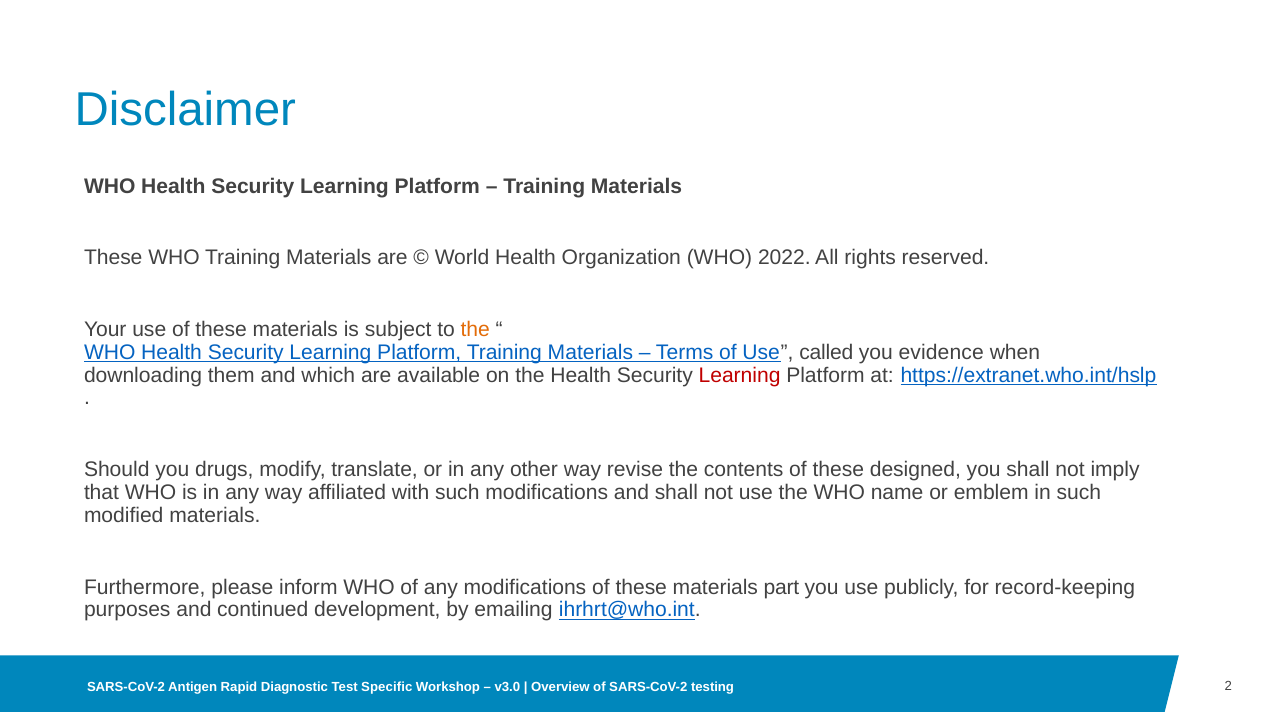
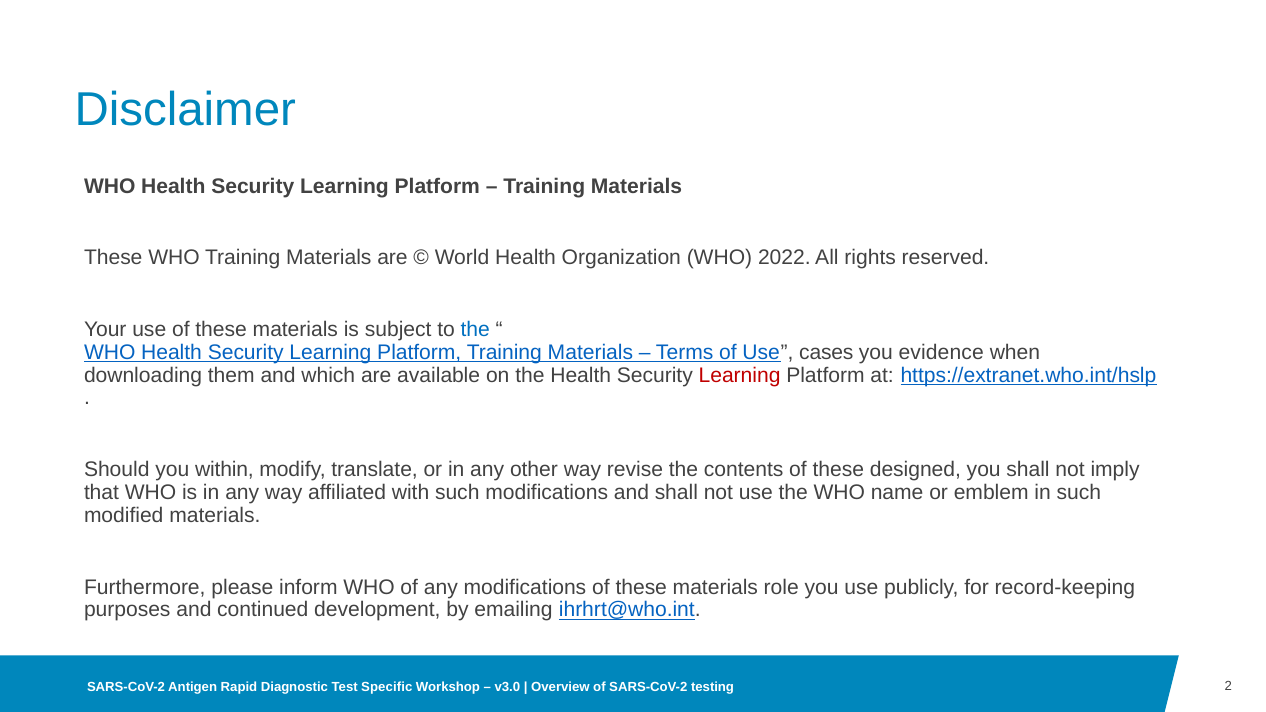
the colour: orange -> blue (475, 330)
called: called -> cases (826, 353)
drugs: drugs -> within (224, 470)
part: part -> role (781, 587)
